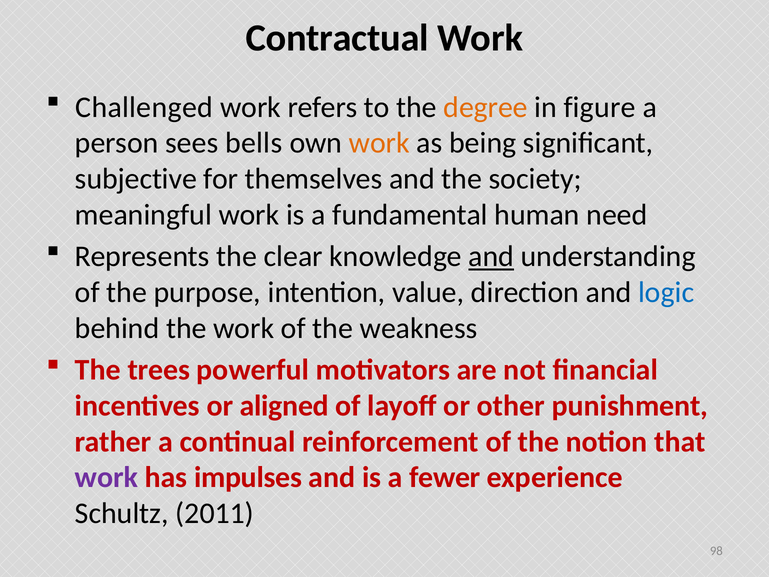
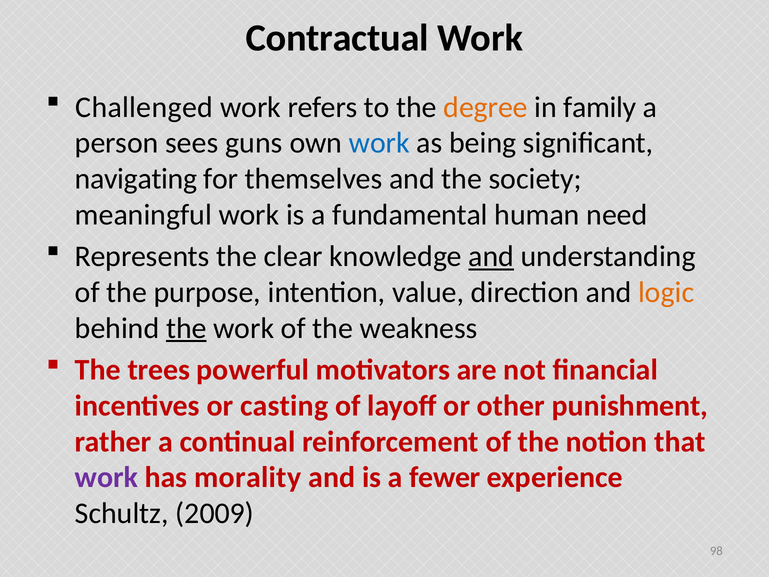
figure: figure -> family (600, 107)
bells: bells -> guns (254, 143)
work colour: orange -> blue (379, 143)
subjective: subjective -> navigating (136, 179)
logic colour: blue -> orange (666, 292)
the underline: none -> present (186, 328)
aligned: aligned -> casting (284, 406)
impulses: impulses -> morality (248, 477)
2011: 2011 -> 2009 (215, 513)
